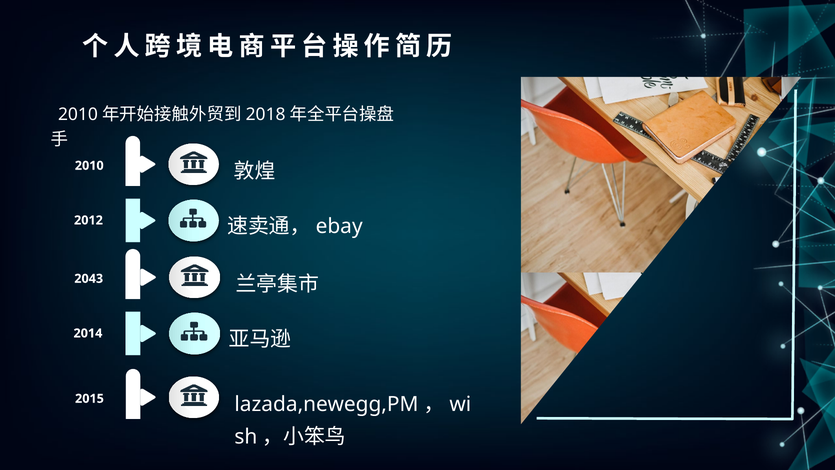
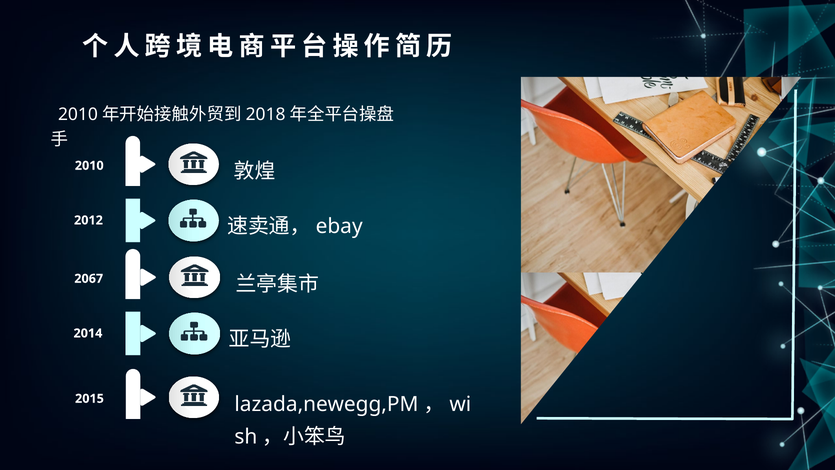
2043: 2043 -> 2067 (89, 278)
